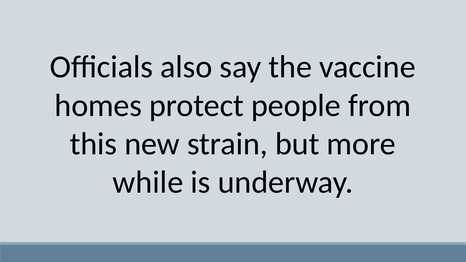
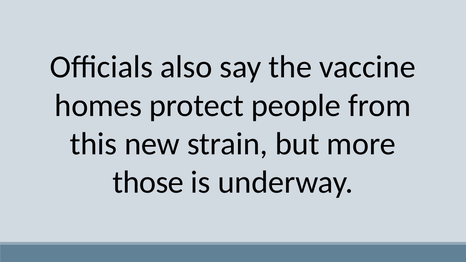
while: while -> those (148, 182)
